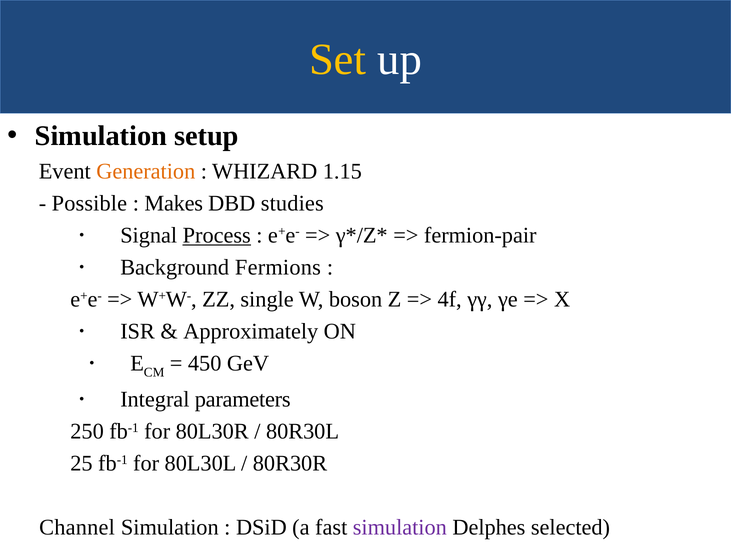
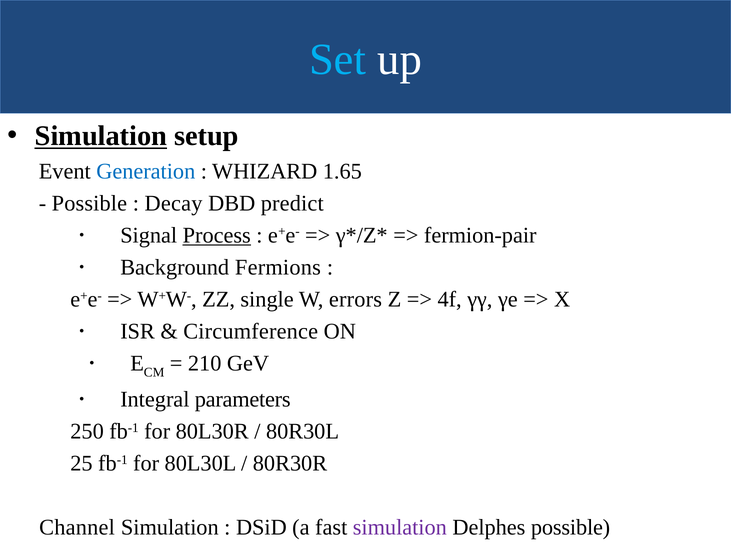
Set colour: yellow -> light blue (338, 60)
Simulation underline: none -> present (101, 136)
Generation colour: orange -> blue (146, 171)
1.15: 1.15 -> 1.65 (342, 171)
Makes: Makes -> Decay (174, 203)
studies: studies -> predict (292, 203)
boson: boson -> errors (355, 300)
Approximately: Approximately -> Circumference (251, 332)
450: 450 -> 210 (205, 364)
Delphes selected: selected -> possible (571, 528)
